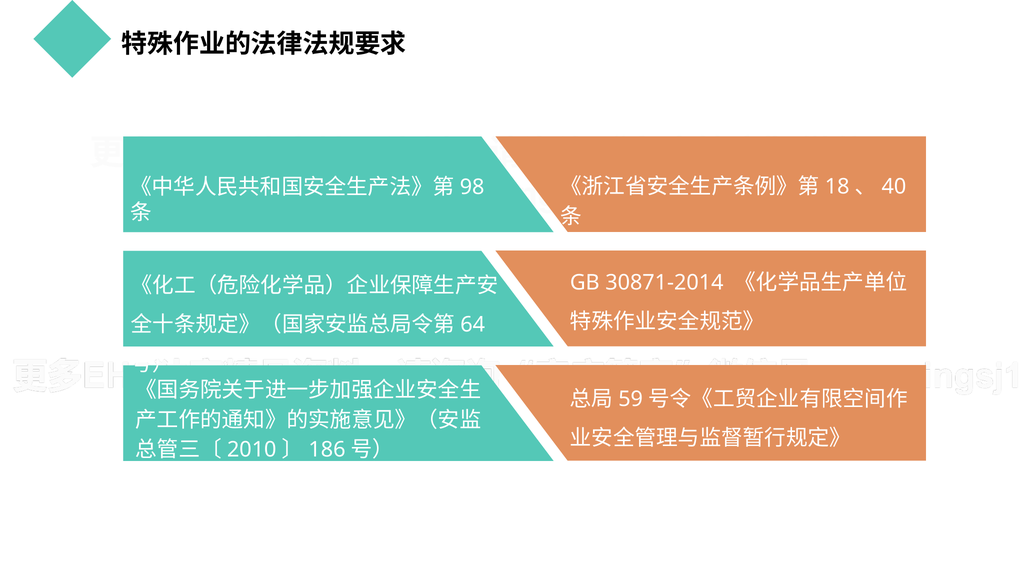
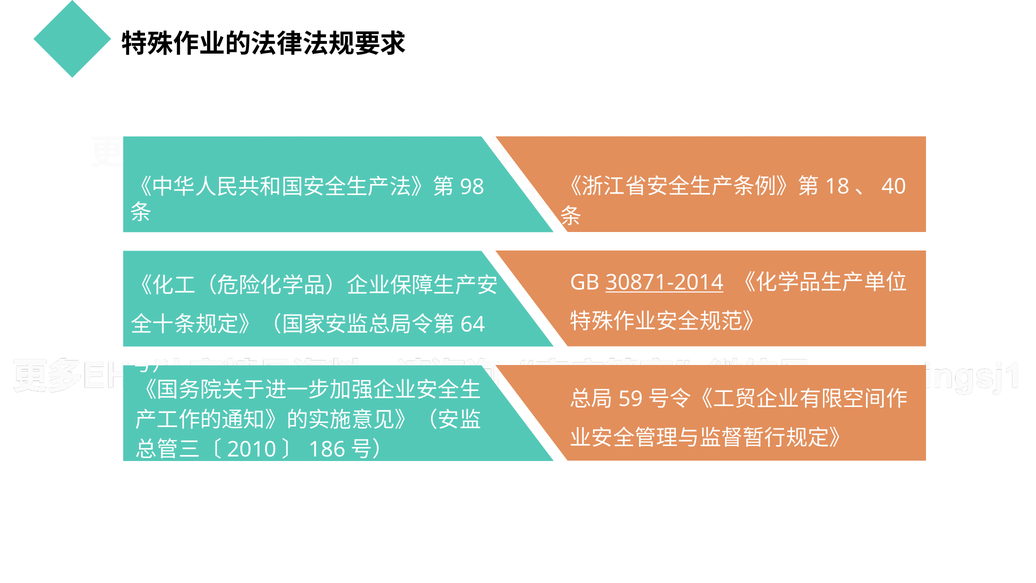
30871-2014 underline: none -> present (664, 283)
